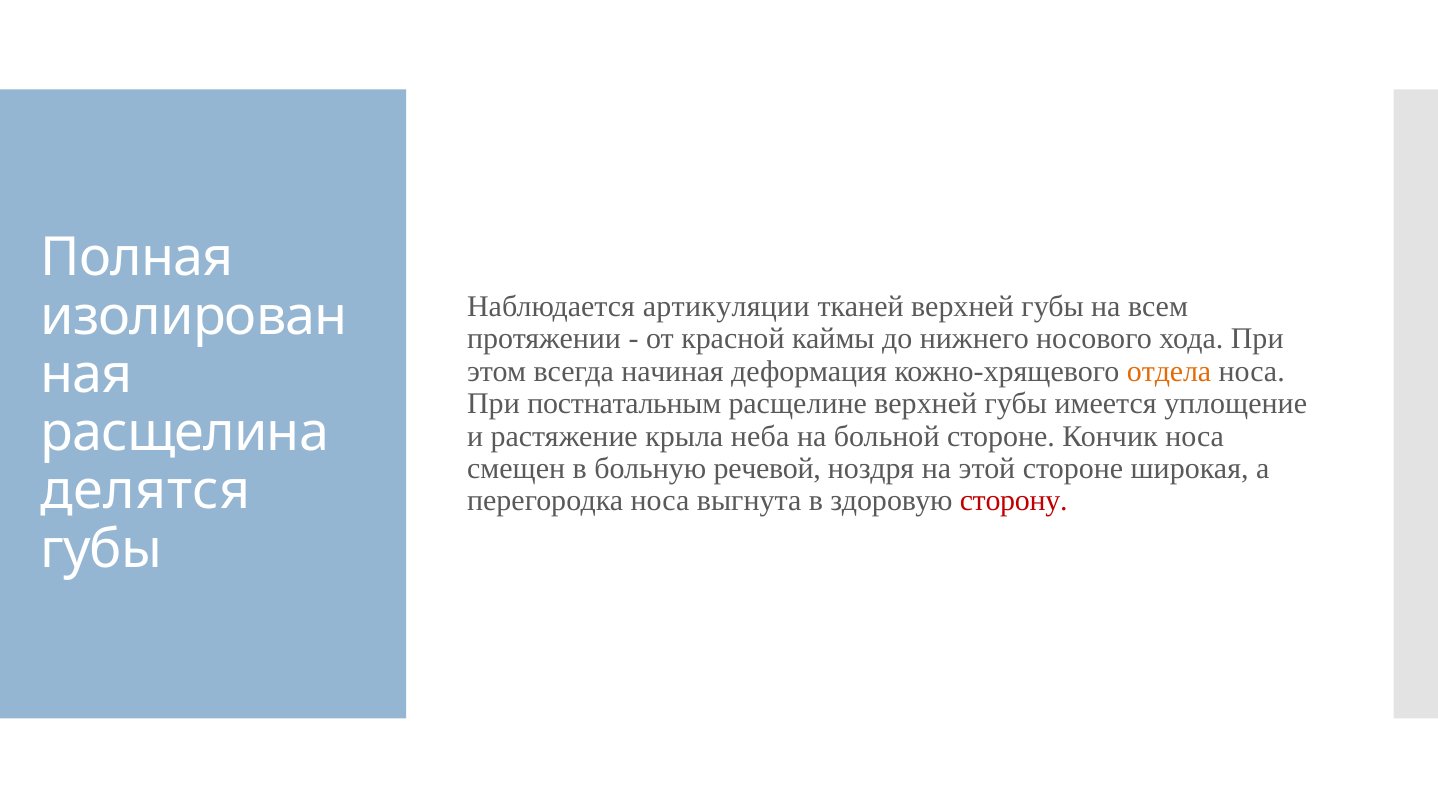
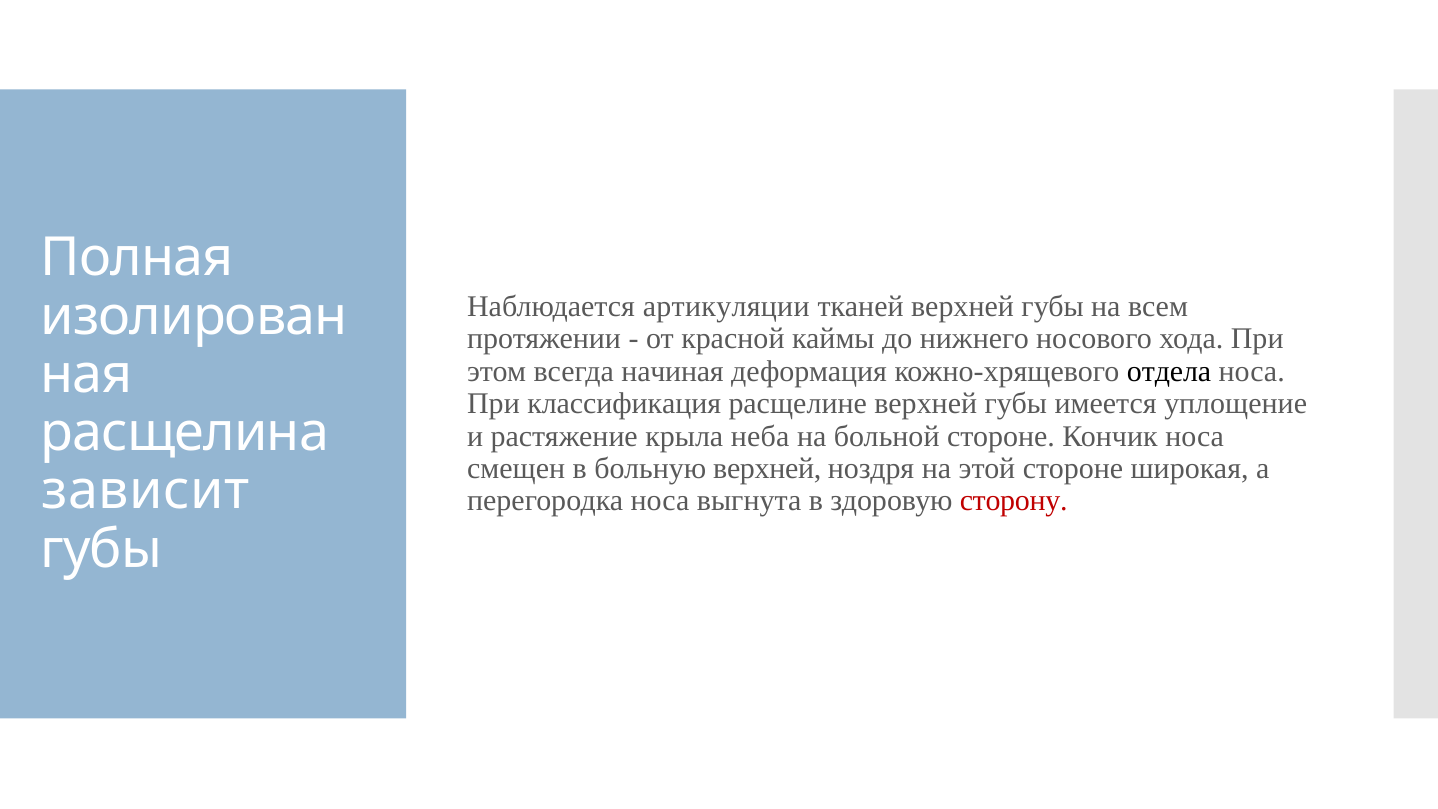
отдела colour: orange -> black (1169, 371)
постнатальным: постнатальным -> классификация (624, 404)
больную речевой: речевой -> верхней (767, 469)
делятся: делятся -> зависит (145, 491)
